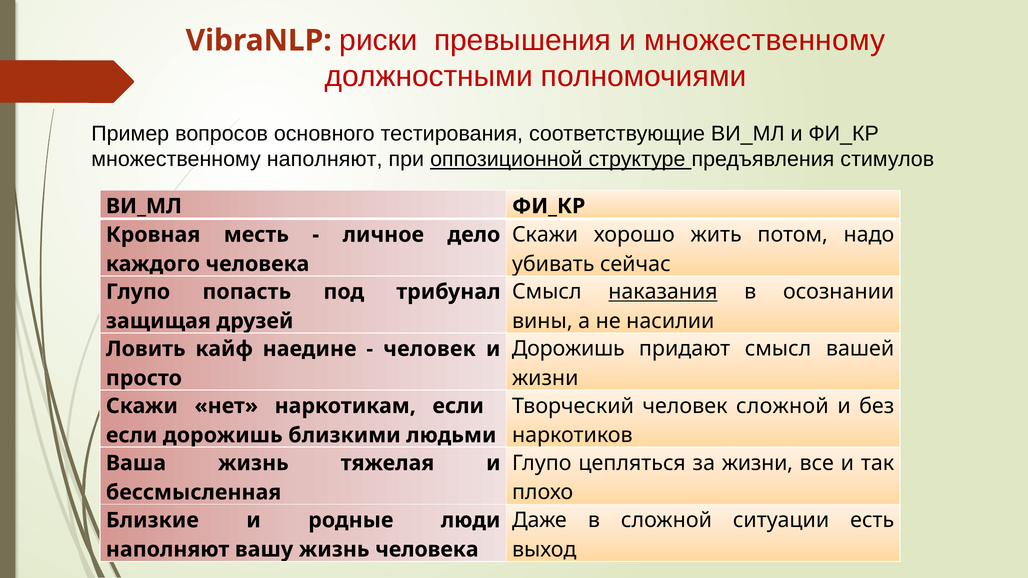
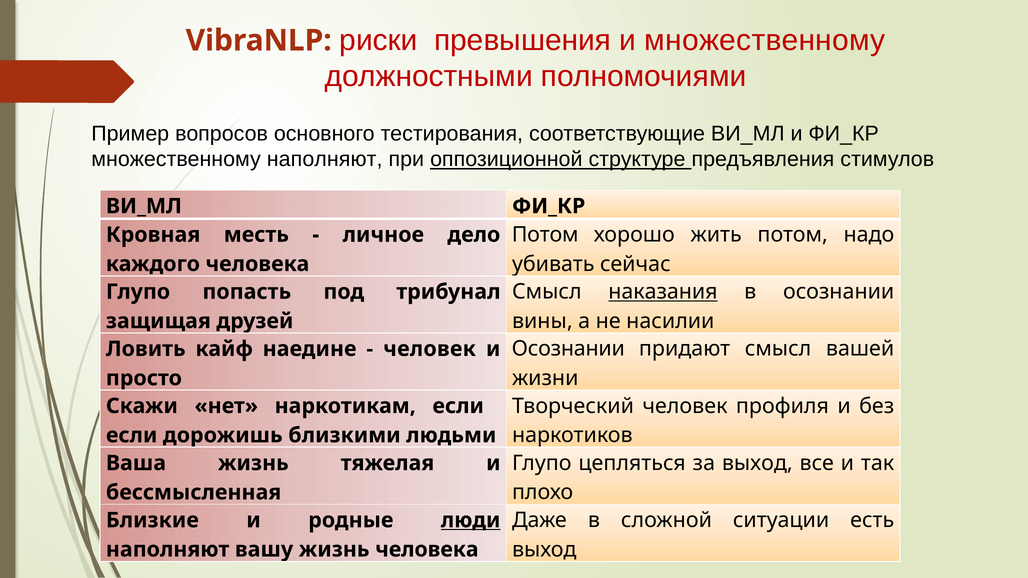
Скажи: Скажи -> Потом (545, 235)
Дорожишь: Дорожишь -> Осознании (568, 349)
человек сложной: сложной -> профиля (782, 406)
за жизни: жизни -> выход (757, 463)
люди underline: none -> present (471, 520)
